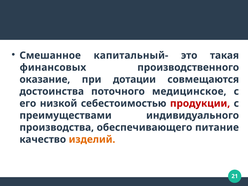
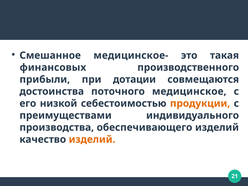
капитальный-: капитальный- -> медицинское- (131, 55)
оказание: оказание -> прибыли (45, 79)
продукции colour: red -> orange (200, 103)
обеспечивающего питание: питание -> изделий (217, 127)
